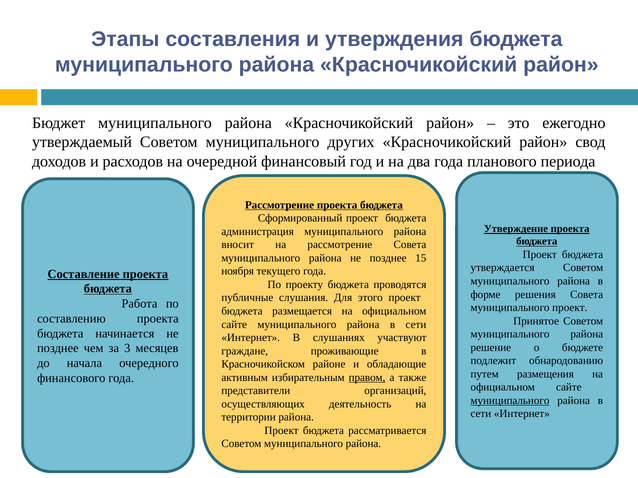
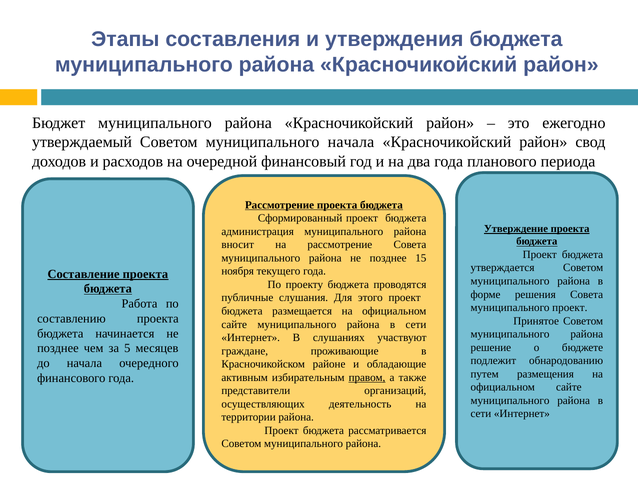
муниципального других: других -> начала (351, 142)
3: 3 -> 5 (127, 349)
муниципального underline: present -> none (510, 401)
